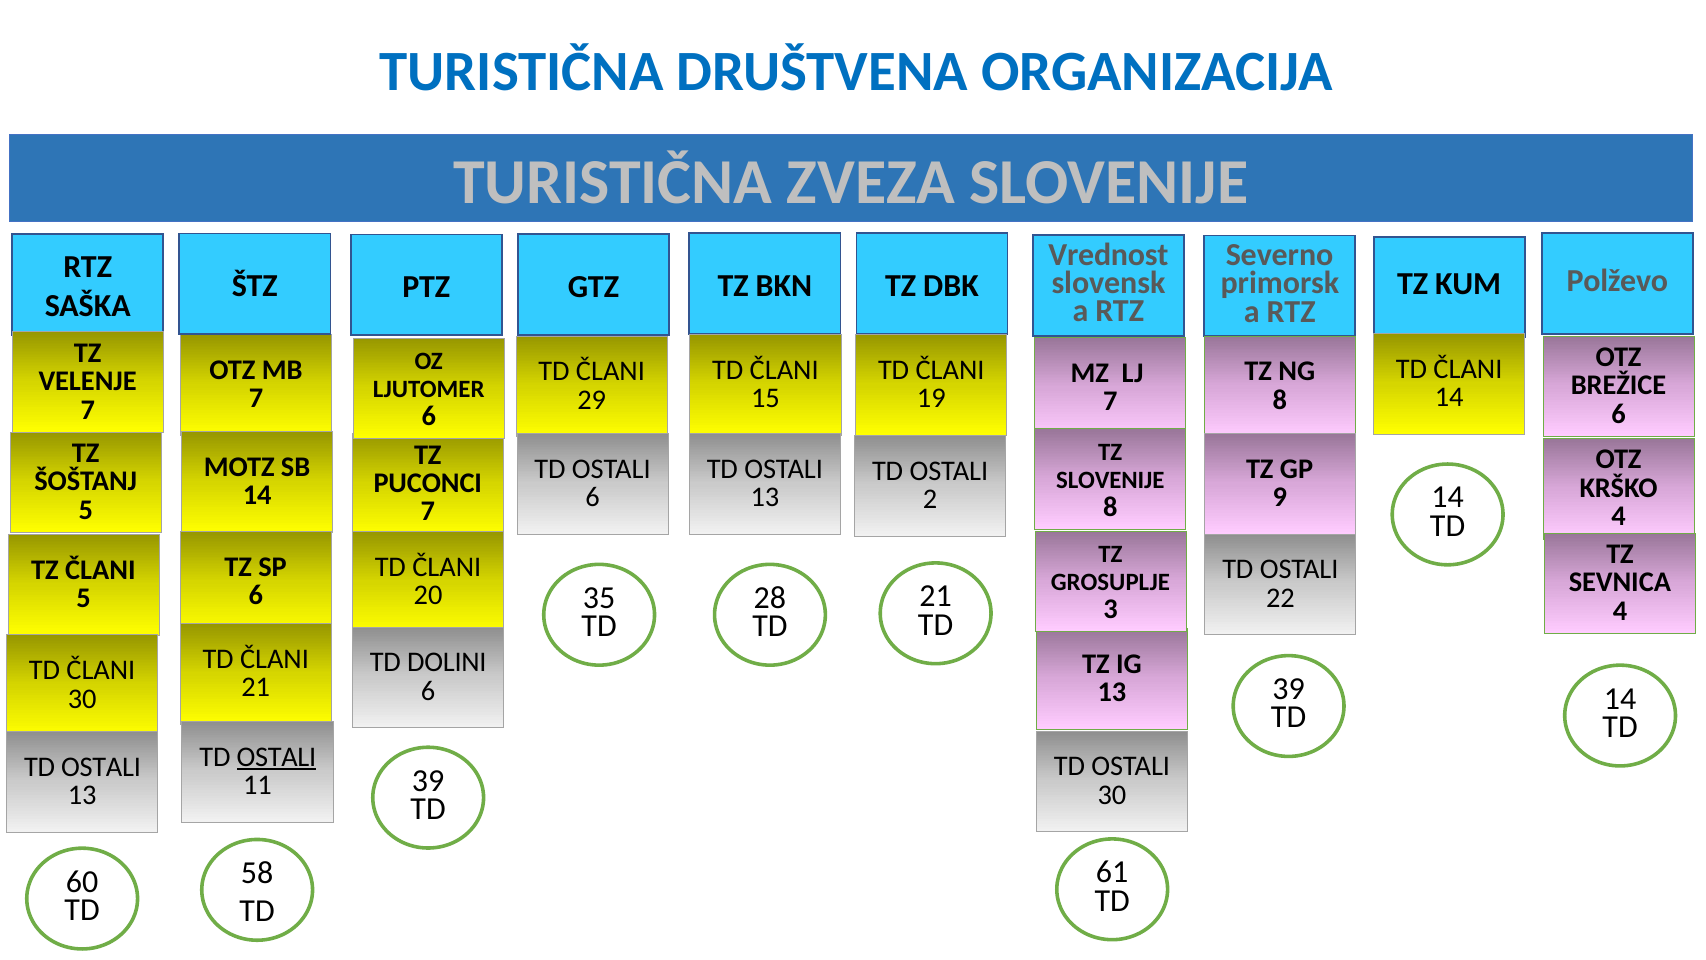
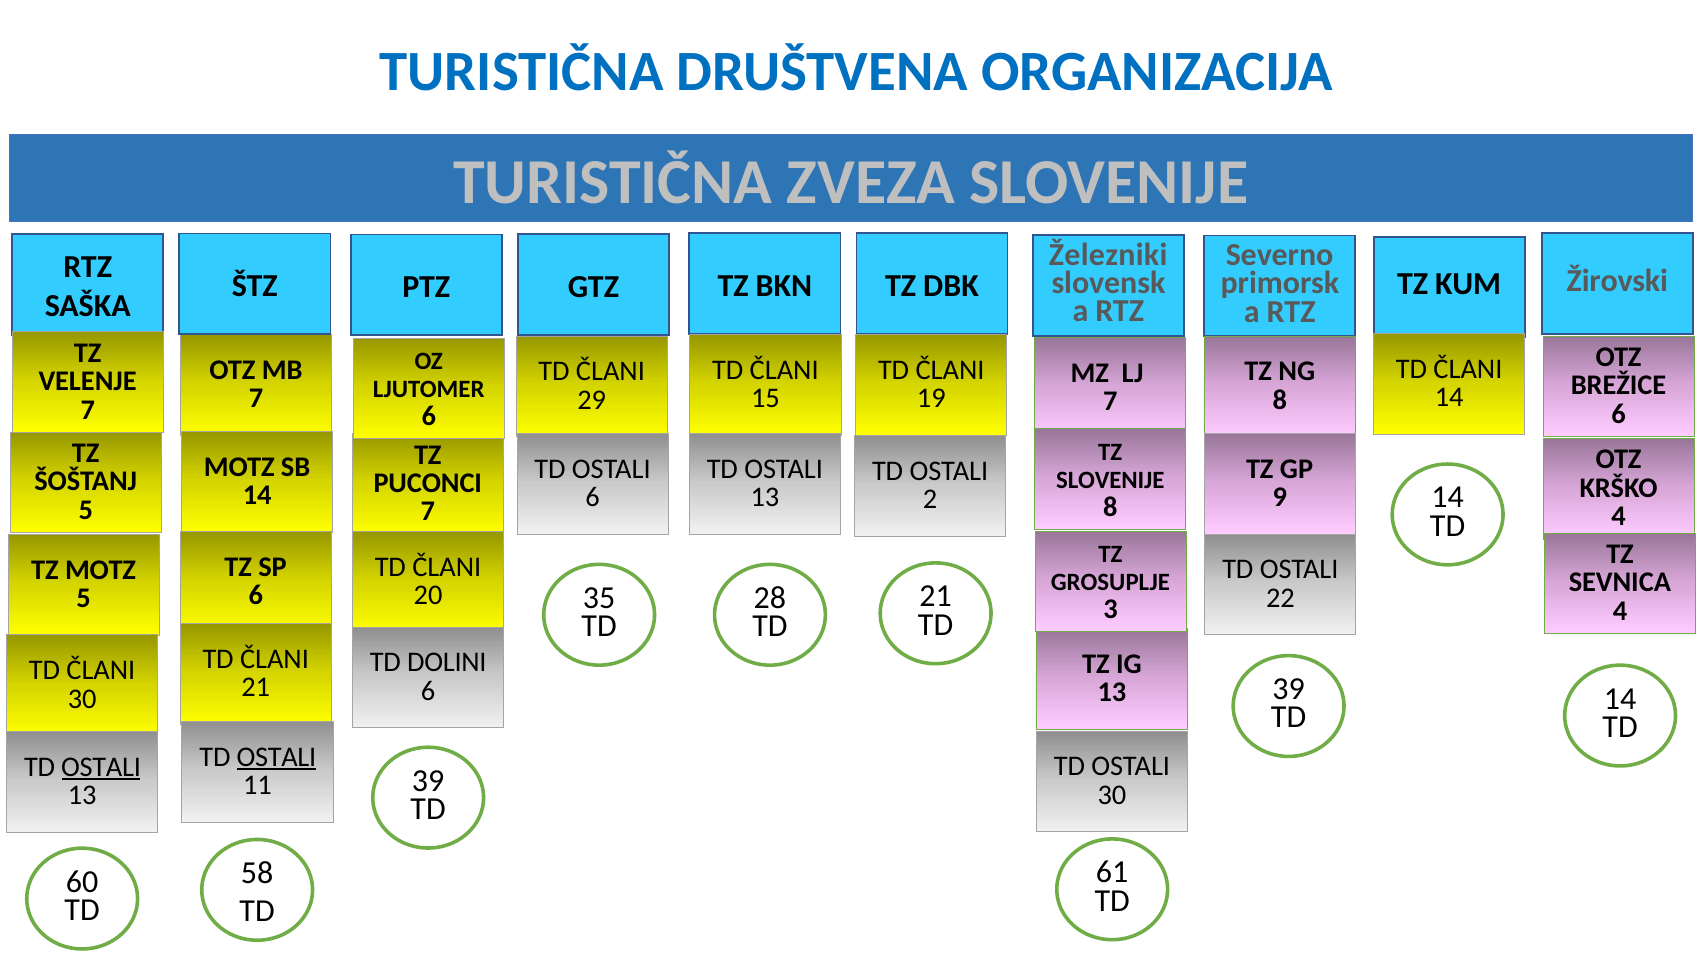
Vrednost: Vrednost -> Železniki (1108, 254)
Polževo: Polževo -> Žirovski (1617, 281)
TZ ČLANI: ČLANI -> MOTZ (101, 569)
OSTALI underline: none -> present (101, 766)
